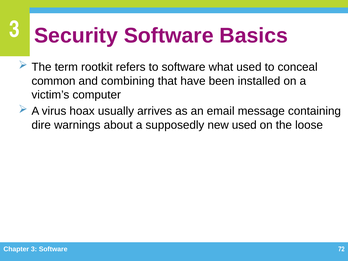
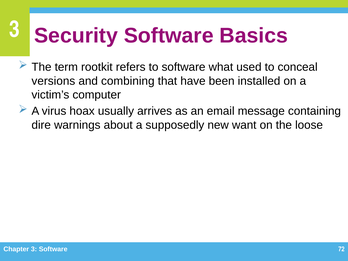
common: common -> versions (53, 81)
new used: used -> want (244, 125)
